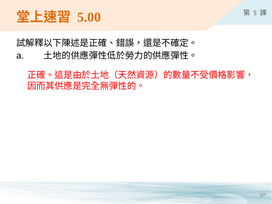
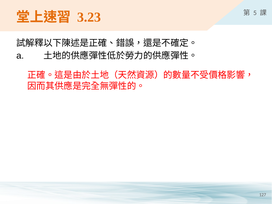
5.00: 5.00 -> 3.23 (89, 17)
